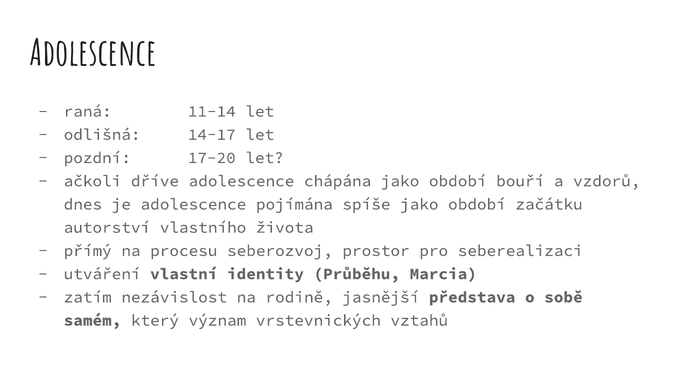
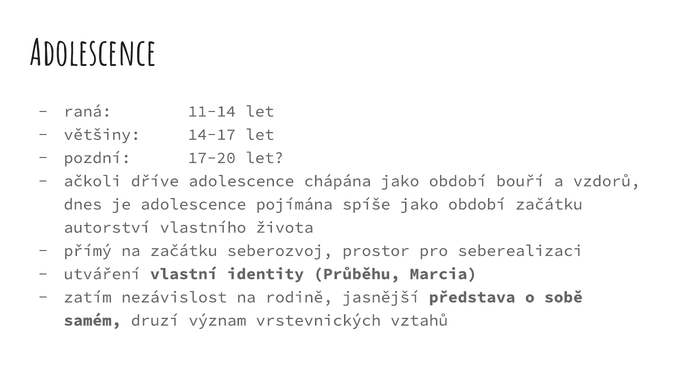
odlišná: odlišná -> většiny (102, 134)
na procesu: procesu -> začátku (184, 251)
který: který -> druzí (155, 320)
